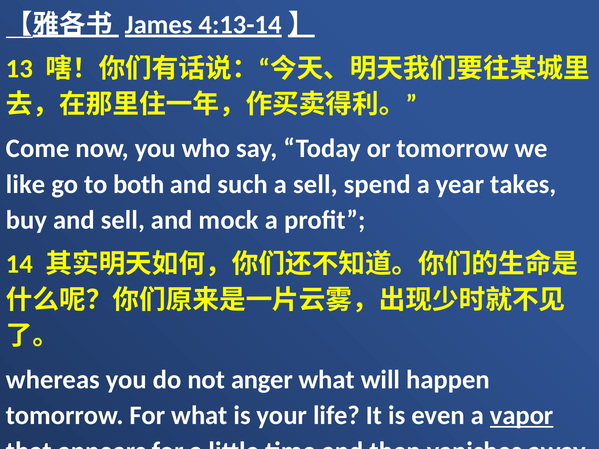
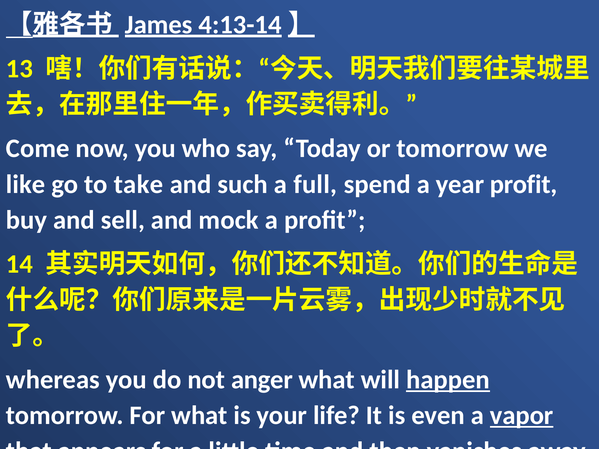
both: both -> take (138, 184)
a sell: sell -> full (315, 184)
year takes: takes -> profit (523, 184)
happen underline: none -> present (448, 380)
